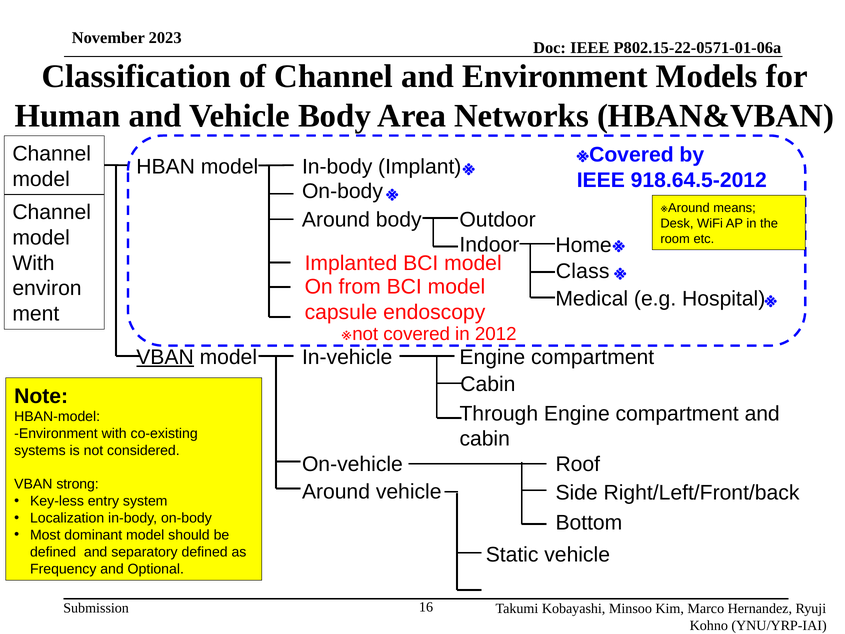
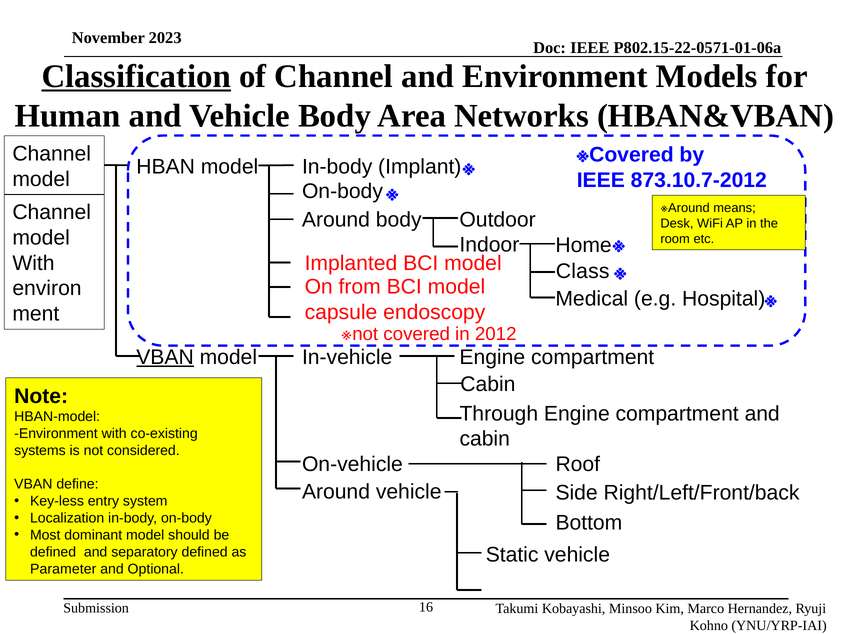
Classification underline: none -> present (136, 76)
918.64.5-2012: 918.64.5-2012 -> 873.10.7-2012 (699, 180)
strong: strong -> define (77, 484)
Frequency: Frequency -> Parameter (63, 569)
